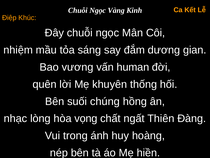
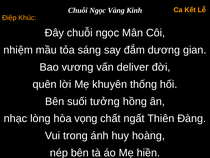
human: human -> deliver (133, 67)
chúng: chúng -> tưởng (105, 101)
